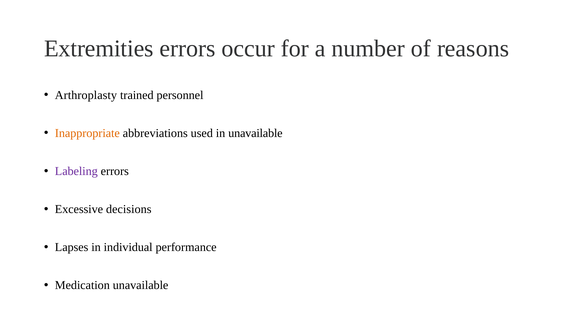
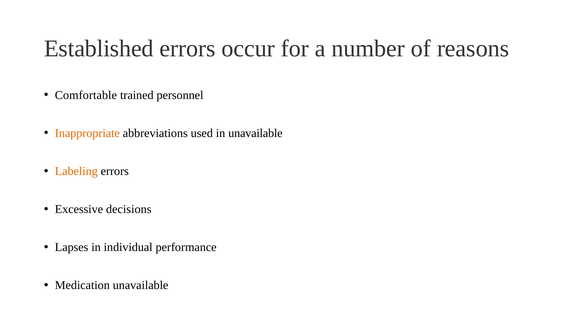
Extremities: Extremities -> Established (99, 49)
Arthroplasty: Arthroplasty -> Comfortable (86, 95)
Labeling colour: purple -> orange (76, 171)
